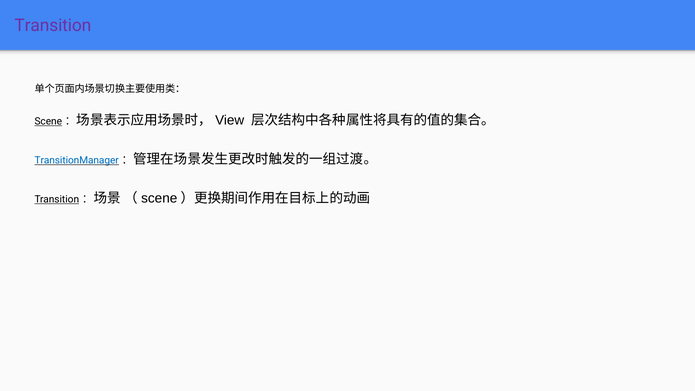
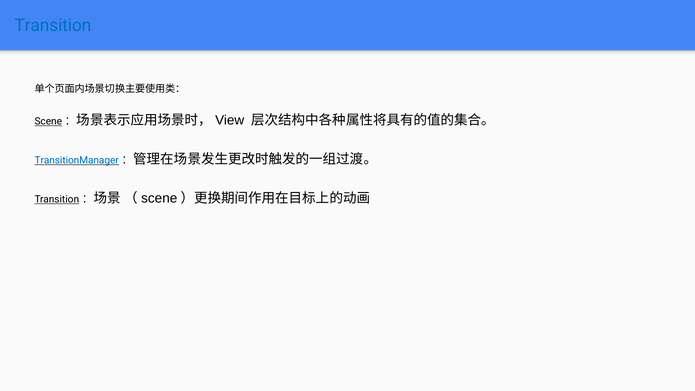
Transition colour: purple -> blue (53, 25)
